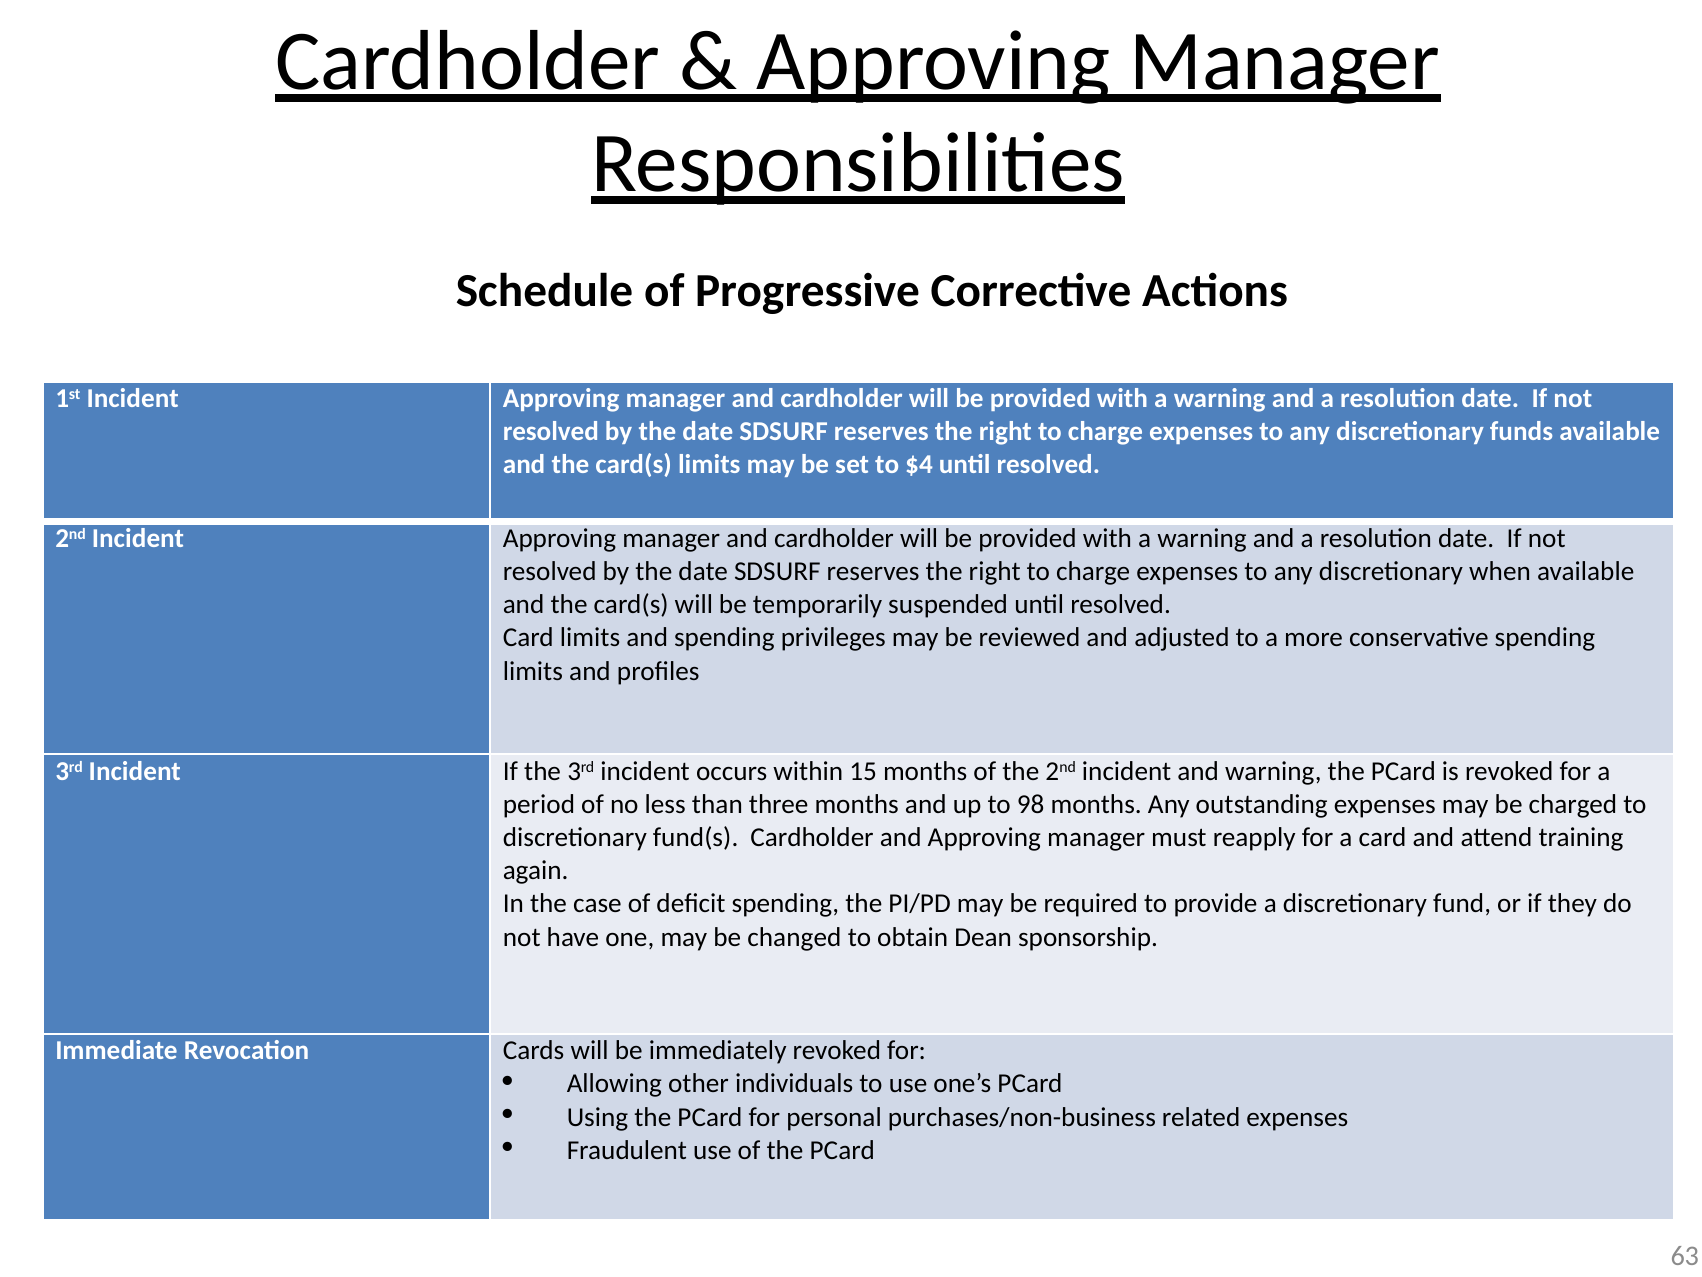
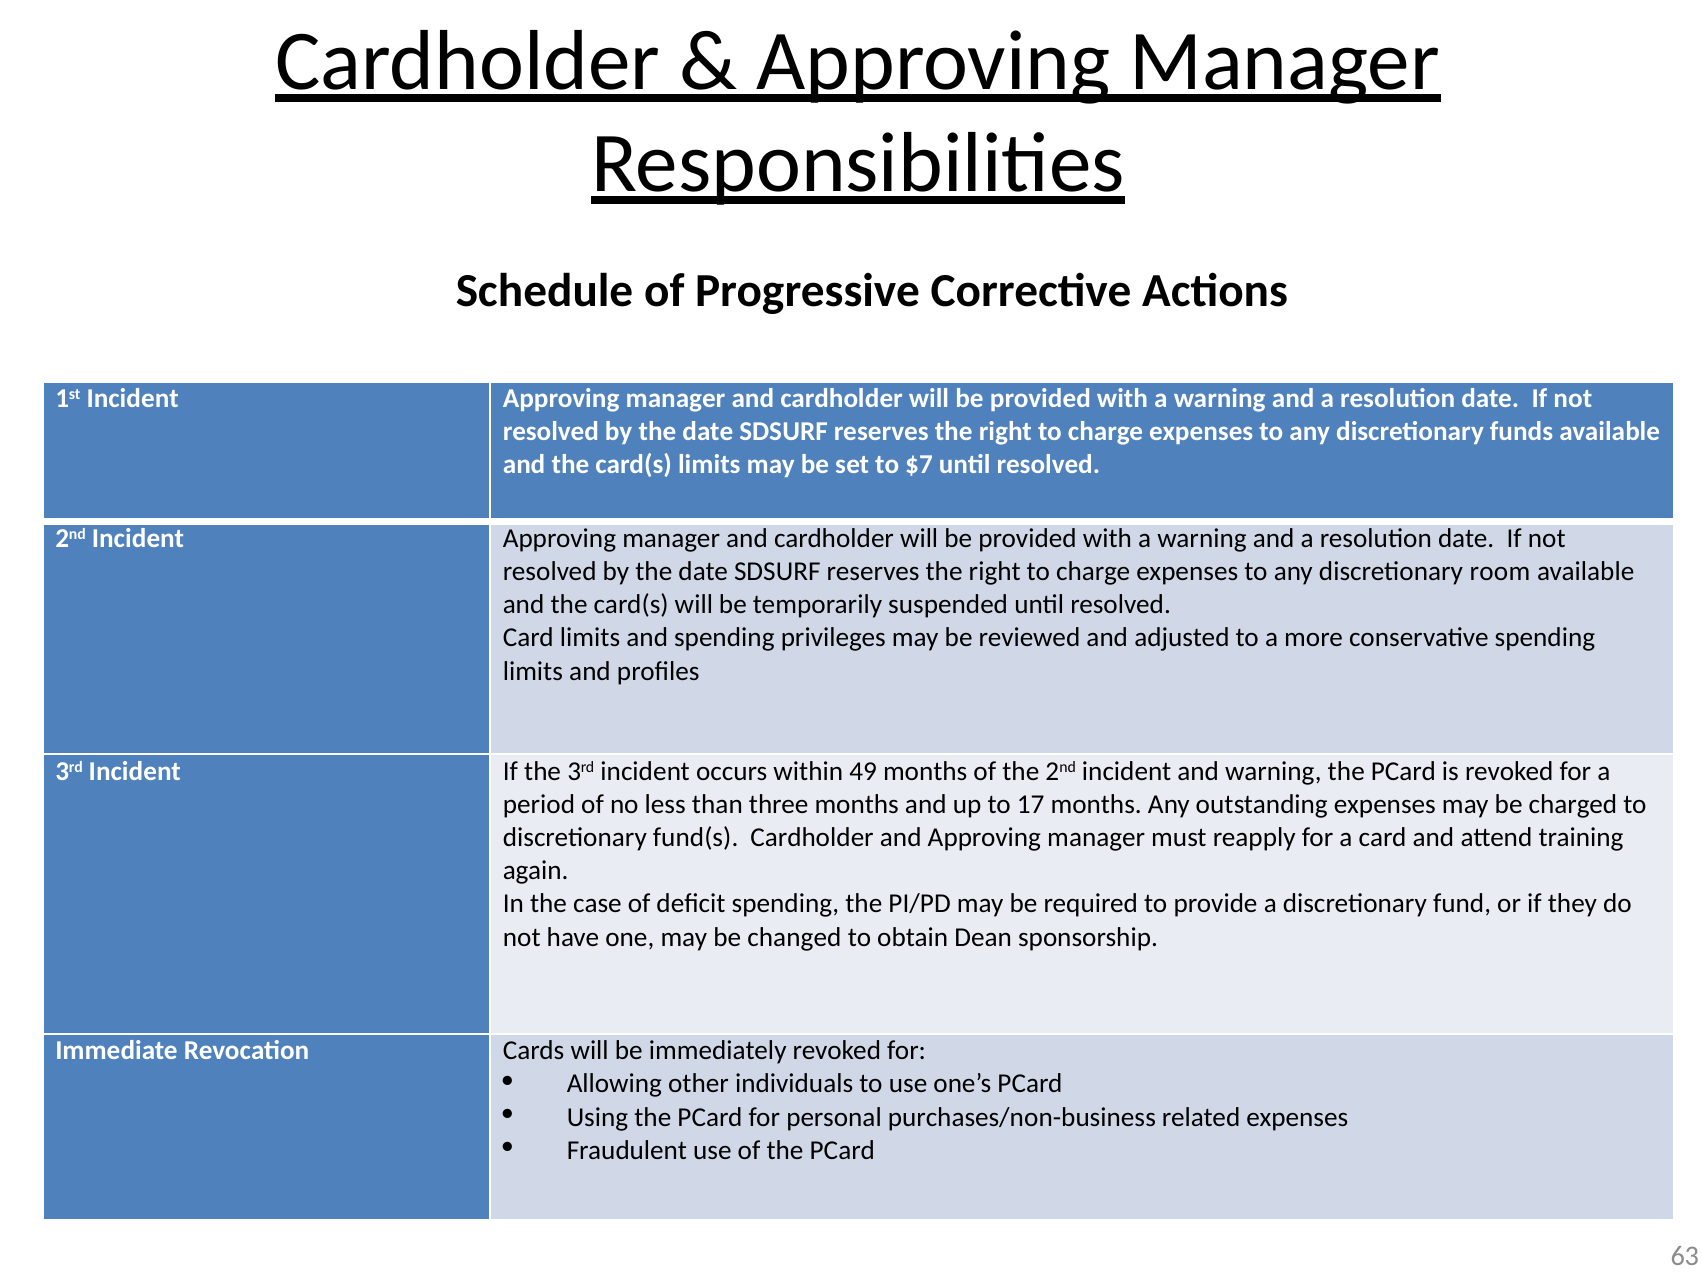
$4: $4 -> $7 (919, 465)
when: when -> room (1500, 571)
15: 15 -> 49 (863, 771)
98: 98 -> 17 (1031, 804)
